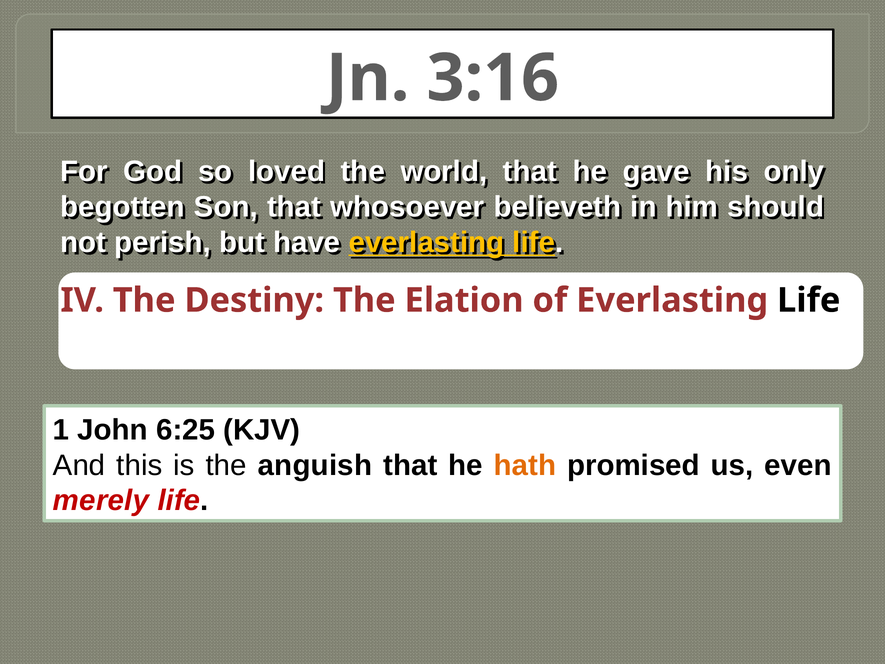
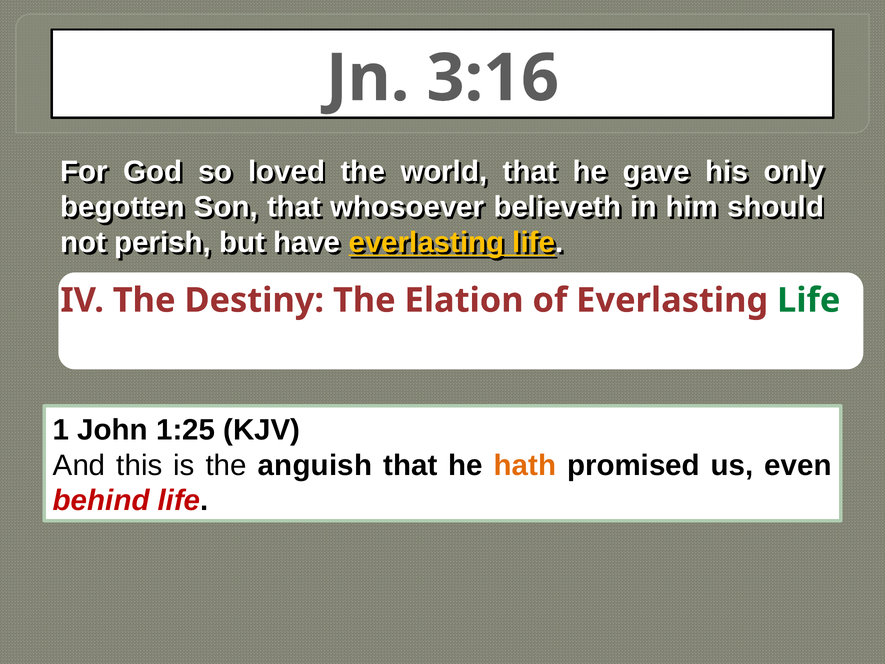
Life colour: black -> green (809, 300)
6:25: 6:25 -> 1:25 (186, 430)
merely: merely -> behind (101, 501)
